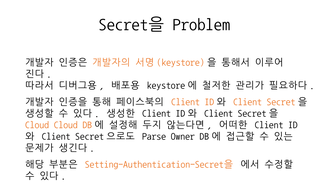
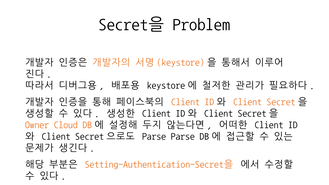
Cloud: Cloud -> Owner (37, 125)
Parse Owner: Owner -> Parse (183, 136)
